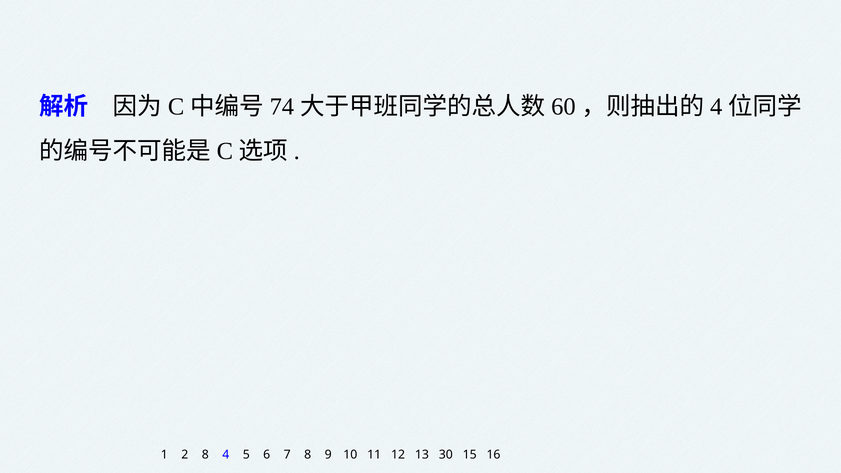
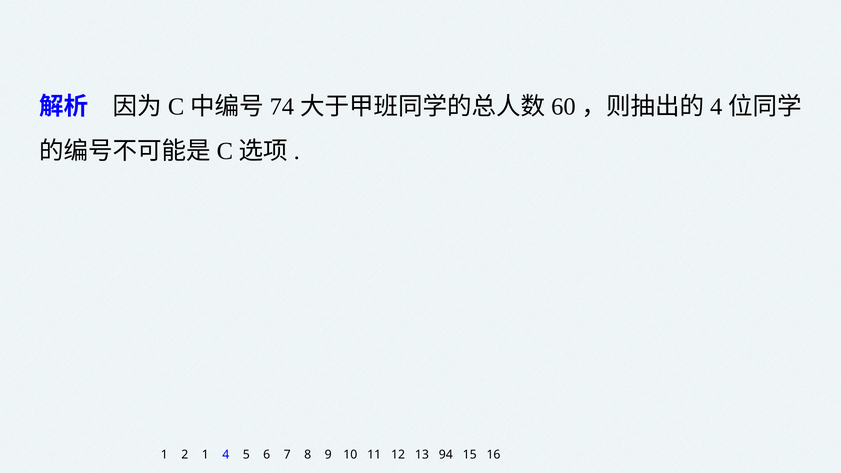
2 8: 8 -> 1 (205, 455)
30: 30 -> 94 (446, 455)
